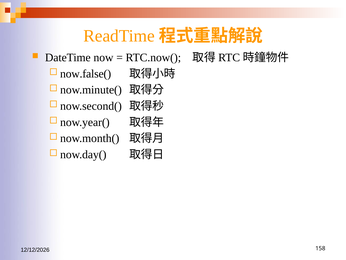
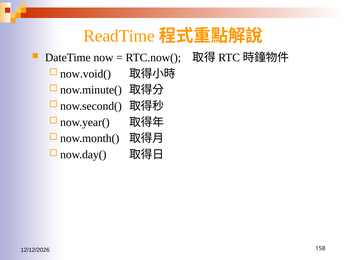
now.false(: now.false( -> now.void( (86, 74)
